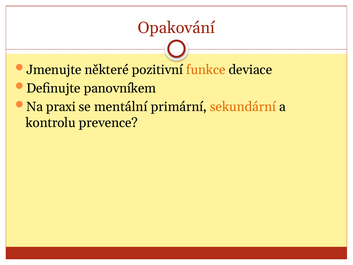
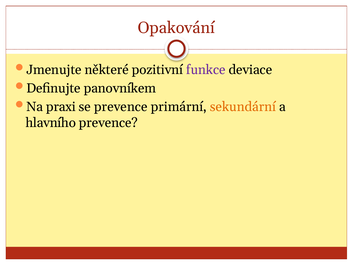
funkce colour: orange -> purple (206, 70)
se mentální: mentální -> prevence (121, 107)
kontrolu: kontrolu -> hlavního (51, 123)
